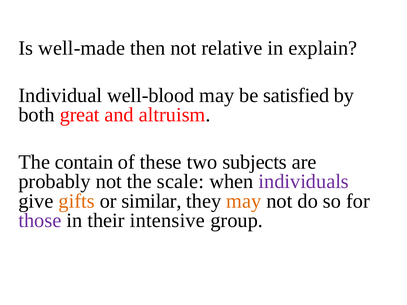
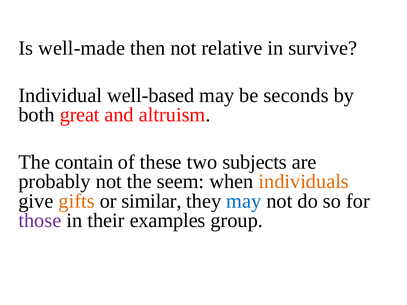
explain: explain -> survive (323, 48)
well-blood: well-blood -> well-based (151, 95)
satisfied: satisfied -> seconds (296, 95)
scale: scale -> seem (181, 182)
individuals colour: purple -> orange (304, 182)
may colour: orange -> blue (244, 201)
intensive: intensive -> examples (168, 221)
